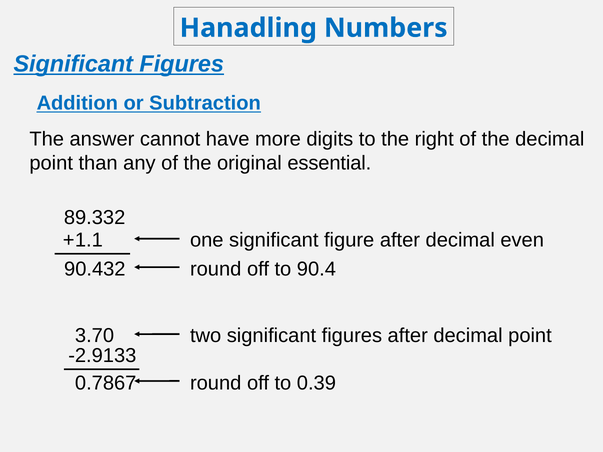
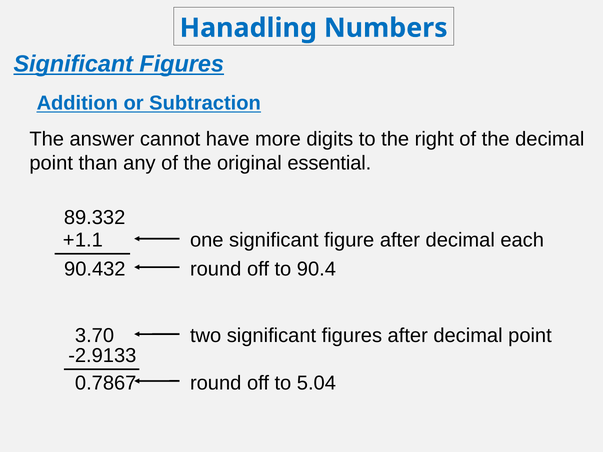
even: even -> each (522, 240)
0.39: 0.39 -> 5.04 (316, 383)
